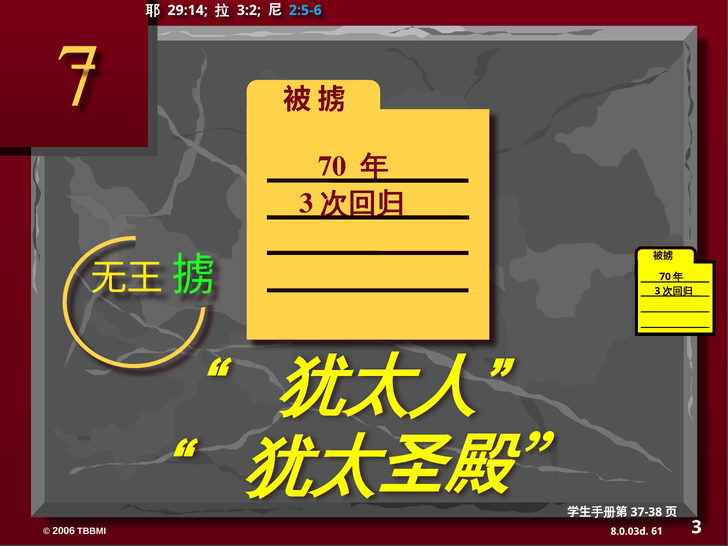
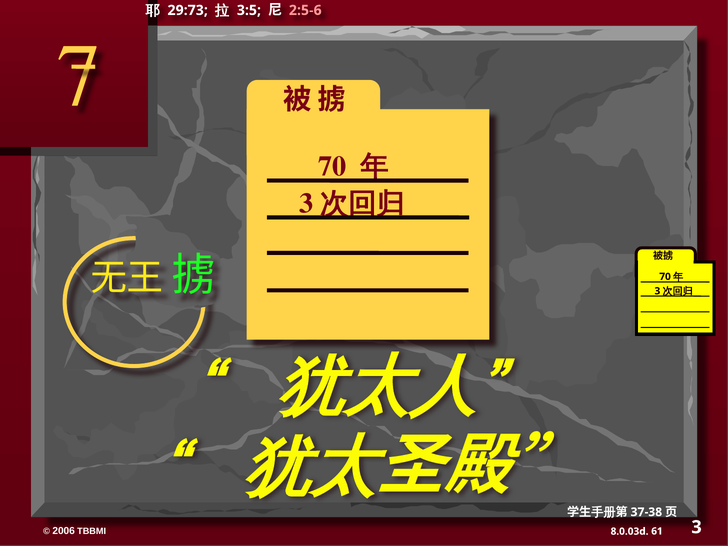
29:14: 29:14 -> 29:73 (188, 10)
3:2: 3:2 -> 3:5 (249, 10)
2:5-6 colour: light blue -> pink (305, 10)
